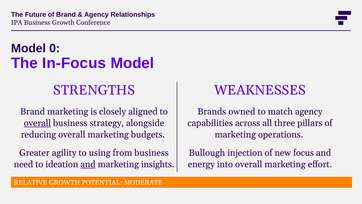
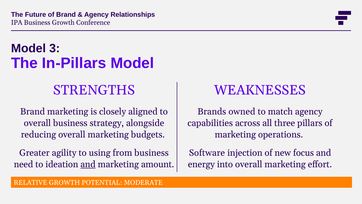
0: 0 -> 3 (55, 48)
In-Focus: In-Focus -> In-Pillars (74, 63)
overall underline: present -> none (37, 123)
Bullough: Bullough -> Software (207, 153)
insights: insights -> amount (158, 164)
